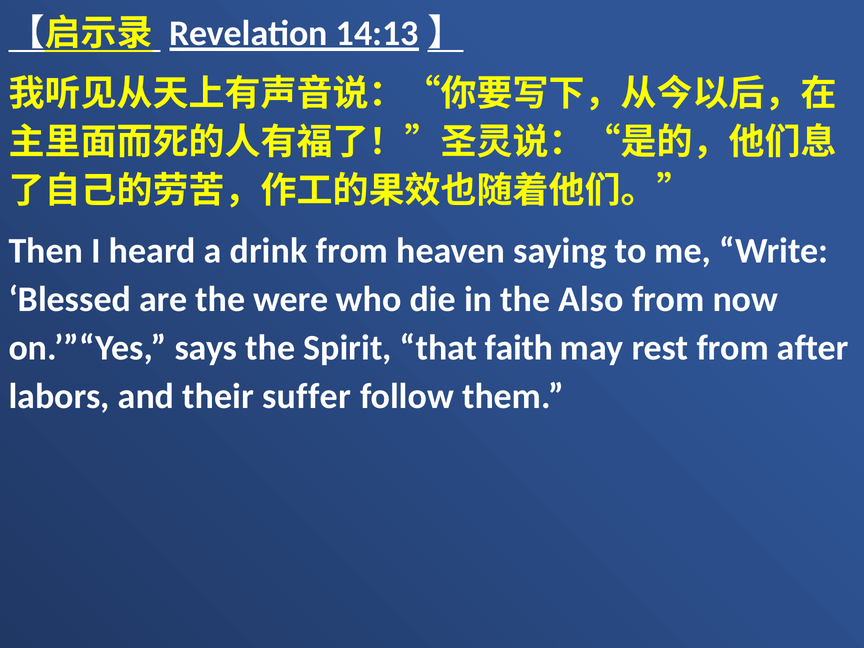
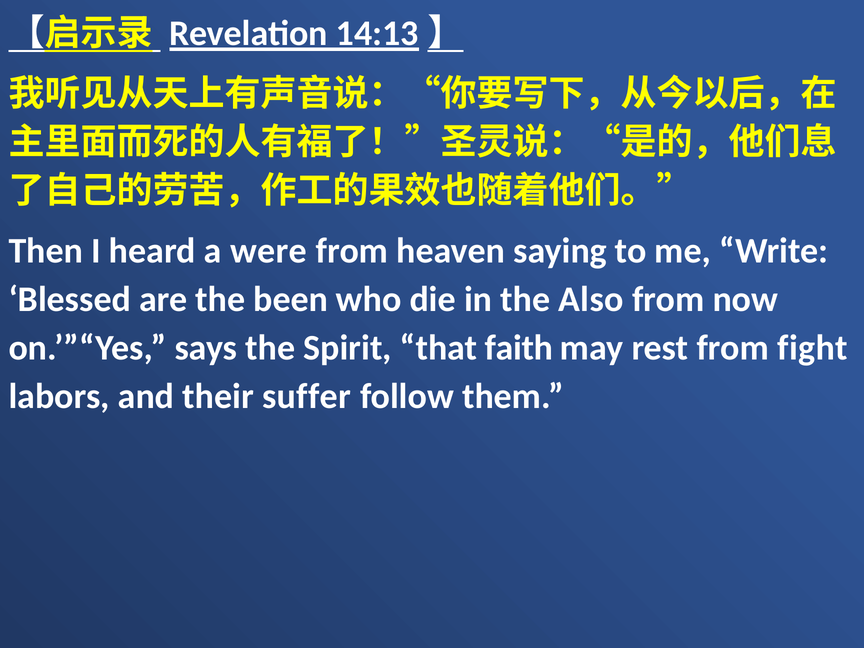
drink: drink -> were (268, 251)
were: were -> been (291, 299)
after: after -> fight (813, 348)
